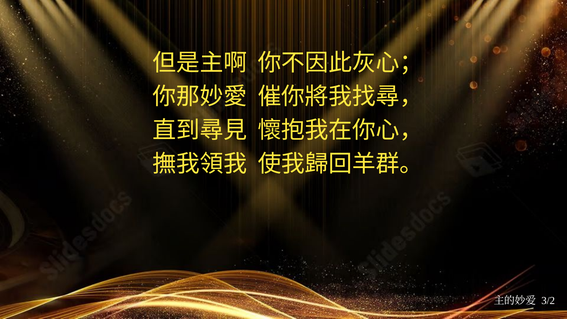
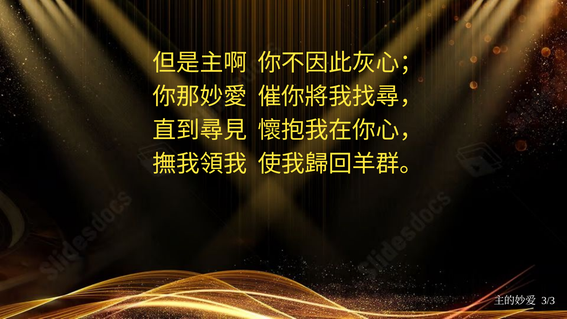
3/2: 3/2 -> 3/3 (548, 300)
